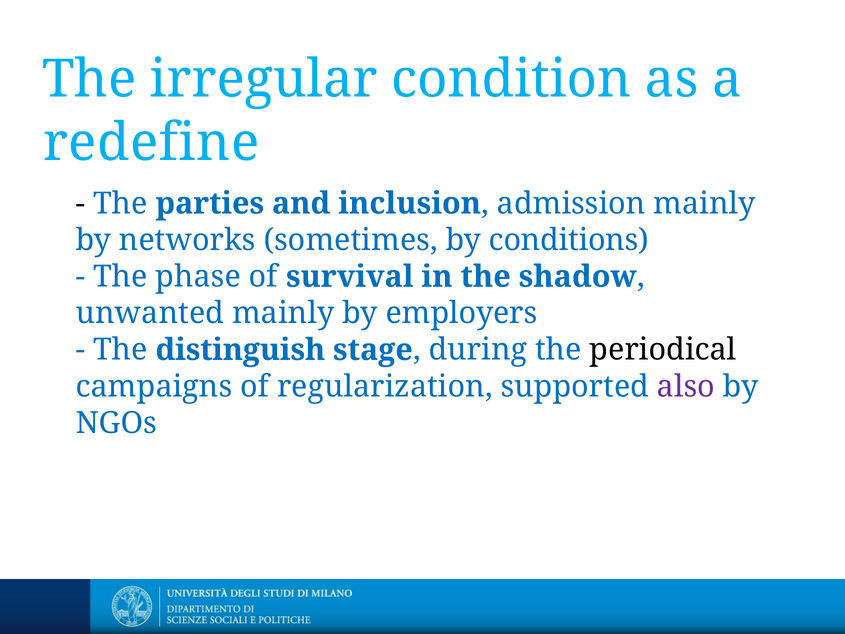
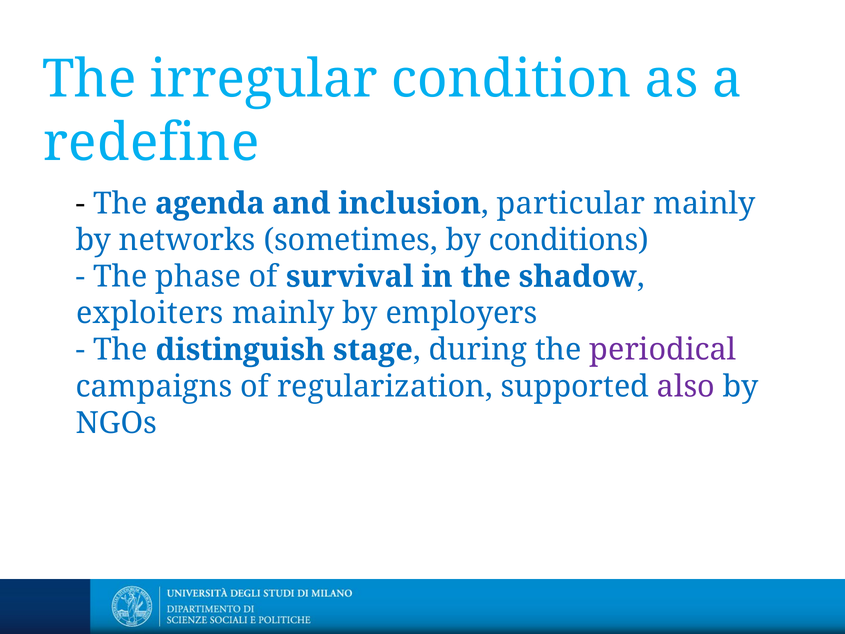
parties: parties -> agenda (210, 203)
admission: admission -> particular (571, 203)
unwanted: unwanted -> exploiters (150, 313)
periodical colour: black -> purple (663, 350)
